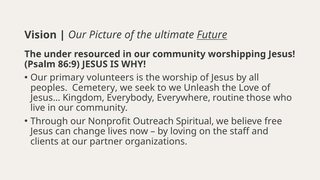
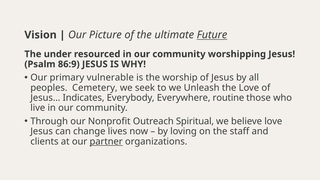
volunteers: volunteers -> vulnerable (110, 78)
Kingdom: Kingdom -> Indicates (84, 98)
believe free: free -> love (273, 121)
partner underline: none -> present (106, 141)
